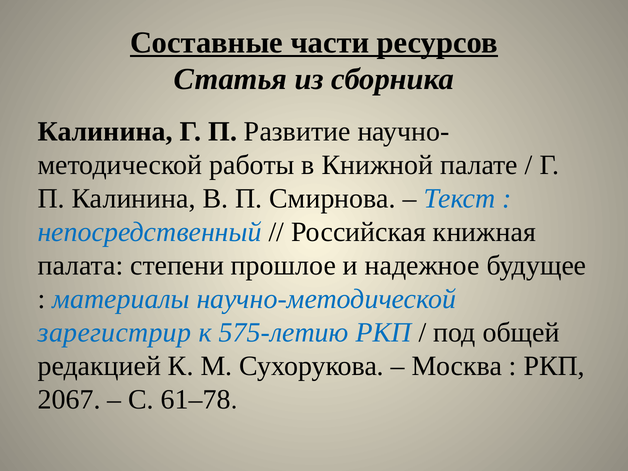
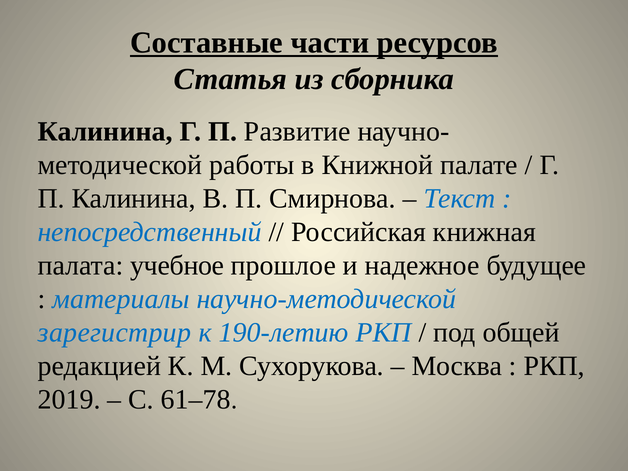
степени: степени -> учебное (177, 266)
575-летию: 575-летию -> 190-летию (284, 333)
2067: 2067 -> 2019 (69, 400)
